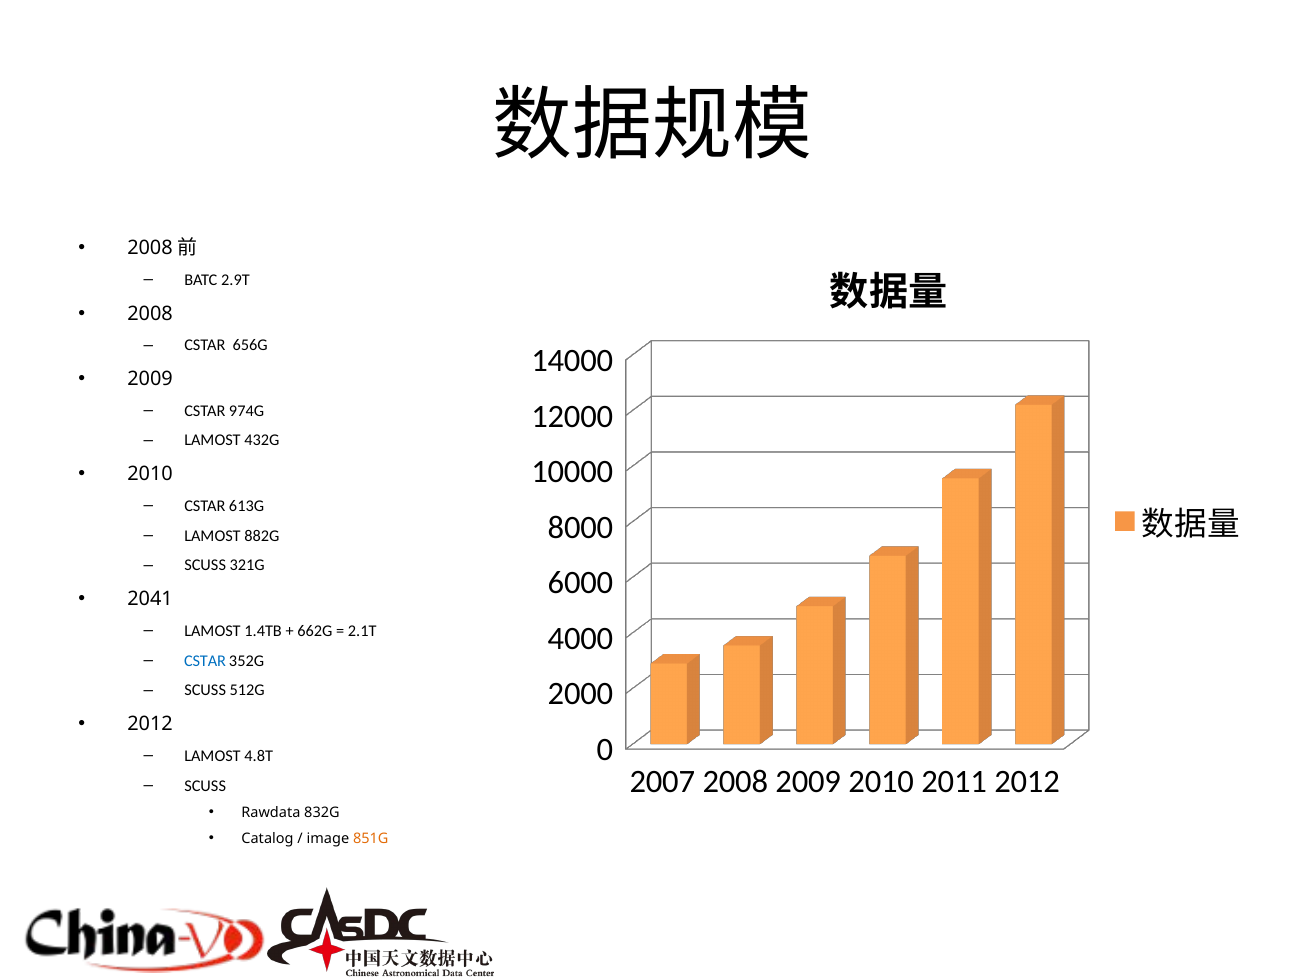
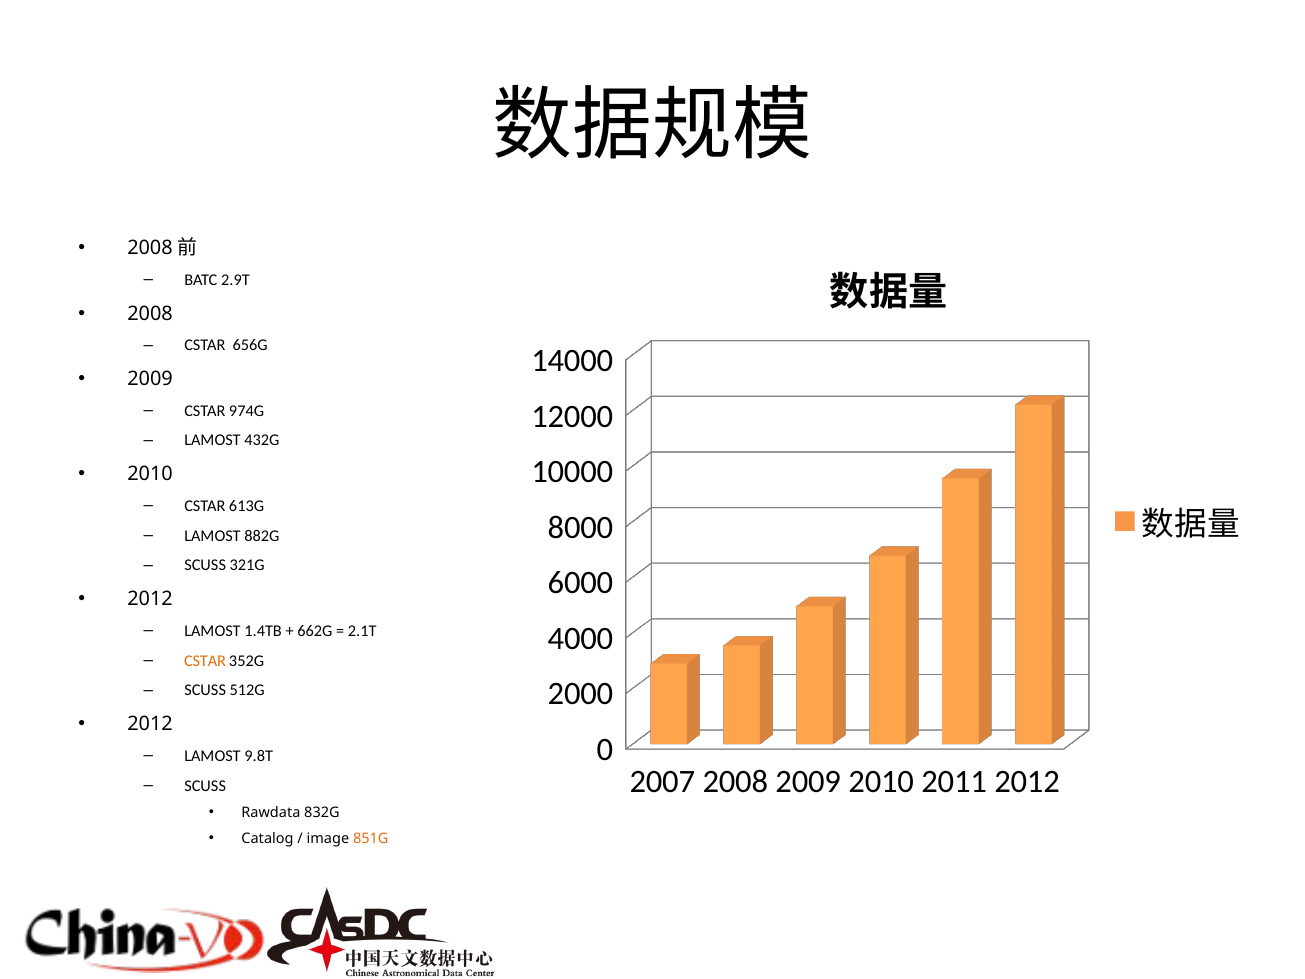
2041: 2041 -> 2012 (150, 599)
CSTAR colour: blue -> orange (205, 661)
4.8T: 4.8T -> 9.8T (259, 756)
